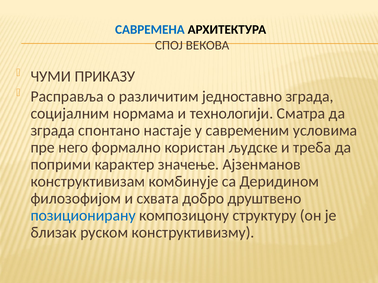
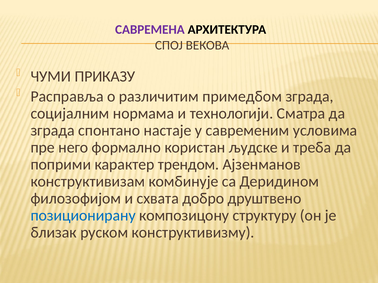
САВРЕМЕНА colour: blue -> purple (150, 30)
једноставно: једноставно -> примедбом (242, 97)
значење: значење -> трендом (189, 165)
